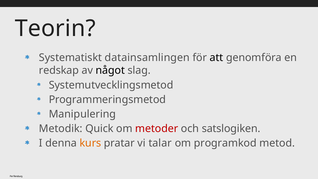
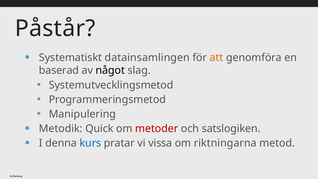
Teorin: Teorin -> Påstår (55, 28)
att colour: black -> orange (217, 58)
redskap: redskap -> baserad (59, 70)
kurs colour: orange -> blue (90, 143)
talar: talar -> vissa (160, 143)
programkod: programkod -> riktningarna (225, 143)
